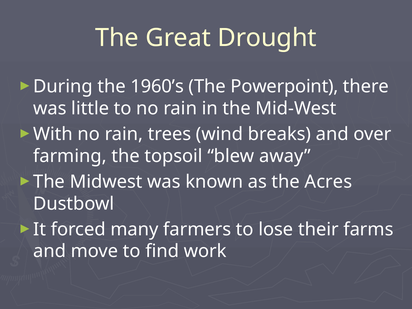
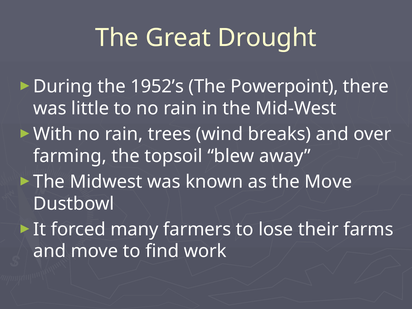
1960’s: 1960’s -> 1952’s (157, 86)
the Acres: Acres -> Move (328, 182)
